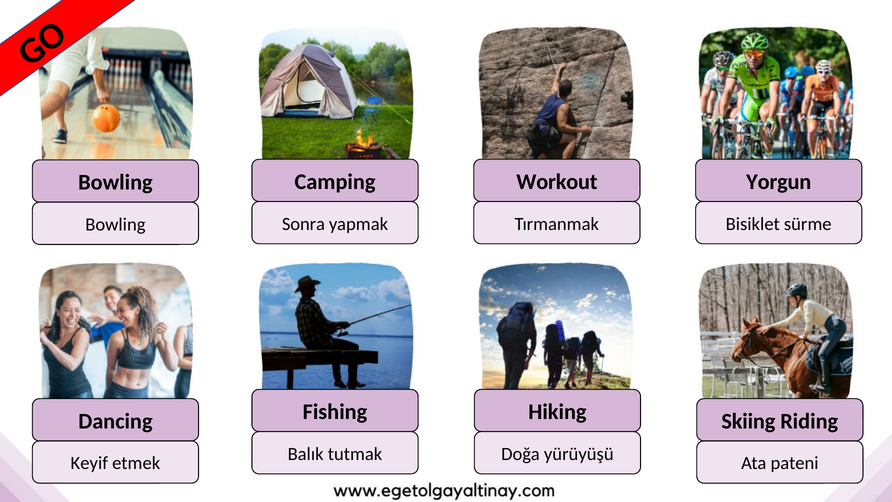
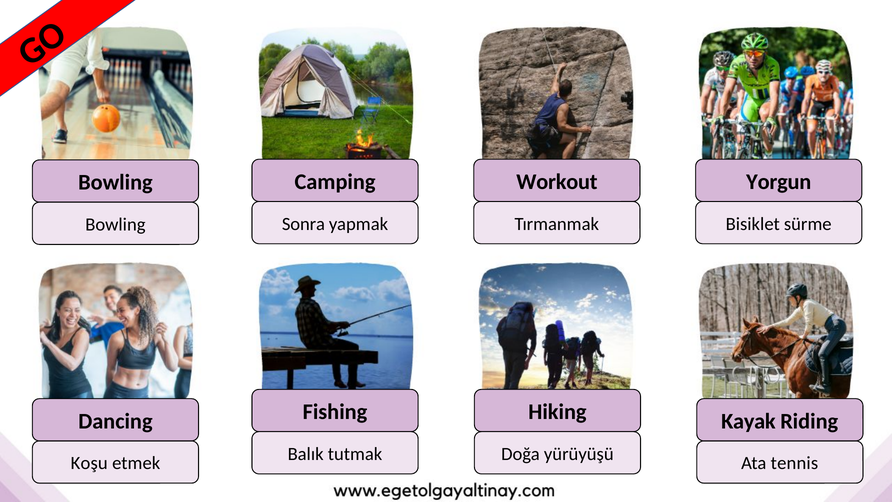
Skiing: Skiing -> Kayak (748, 421)
Keyif: Keyif -> Koşu (89, 463)
pateni: pateni -> tennis (794, 463)
